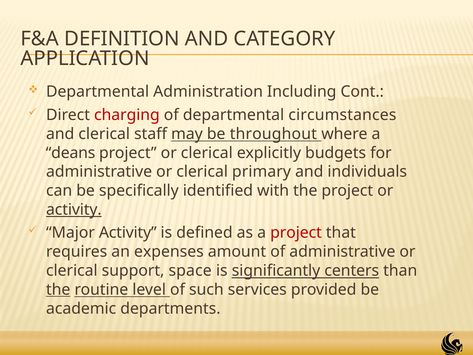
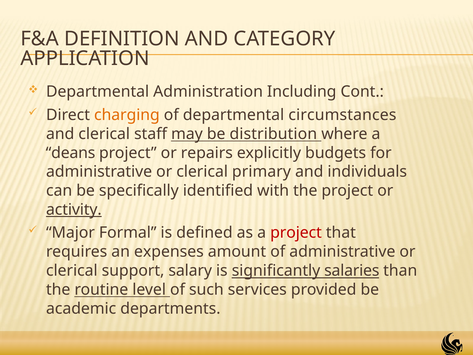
charging colour: red -> orange (127, 115)
throughout: throughout -> distribution (273, 134)
project or clerical: clerical -> repairs (207, 153)
Major Activity: Activity -> Formal (128, 233)
space: space -> salary (190, 270)
centers: centers -> salaries (352, 270)
the underline: present -> none (58, 289)
